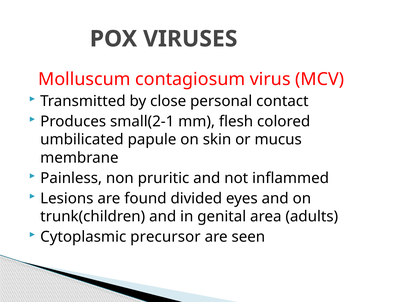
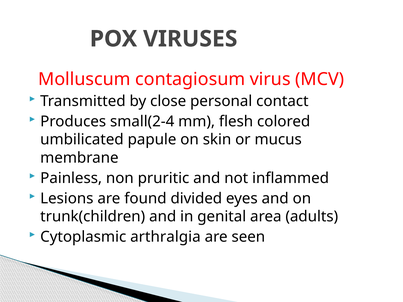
small(2-1: small(2-1 -> small(2-4 (142, 122)
precursor: precursor -> arthralgia (165, 237)
